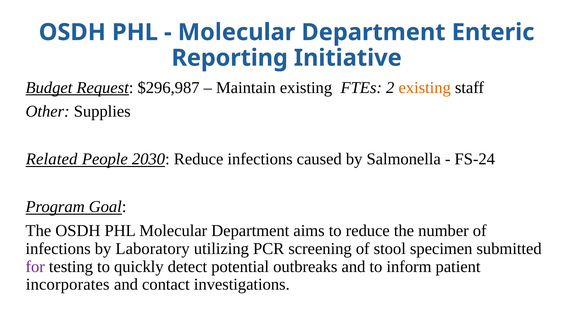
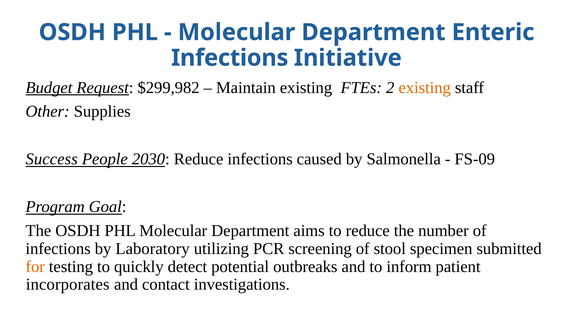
Reporting: Reporting -> Infections (230, 58)
$296,987: $296,987 -> $299,982 (169, 87)
Related: Related -> Success (52, 159)
FS-24: FS-24 -> FS-09 (475, 159)
for colour: purple -> orange (35, 266)
